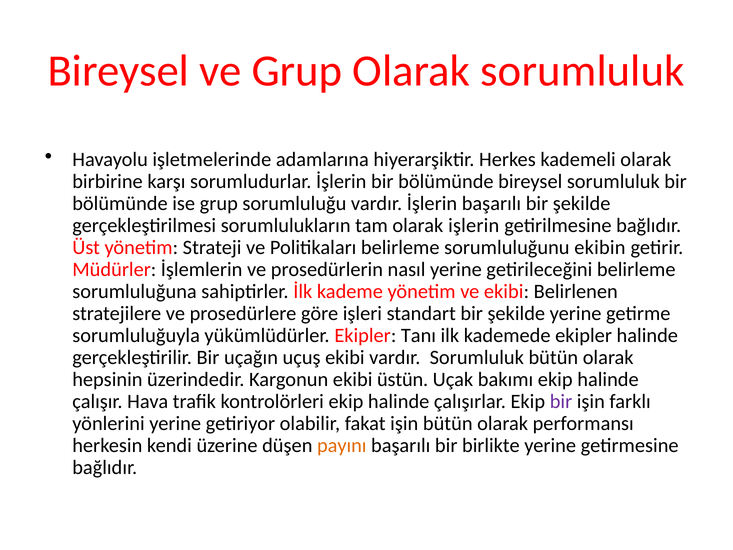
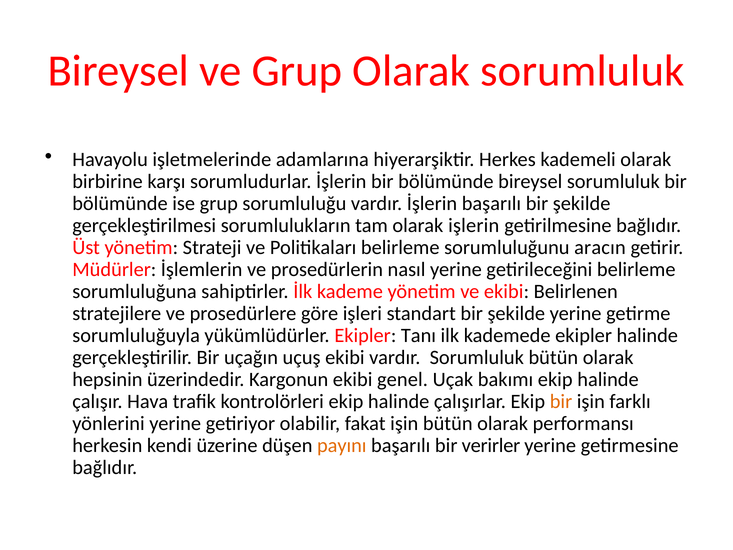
ekibin: ekibin -> aracın (600, 247)
üstün: üstün -> genel (403, 379)
bir colour: purple -> orange (561, 401)
birlikte: birlikte -> verirler (491, 445)
